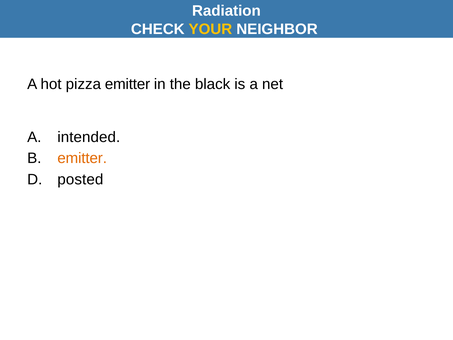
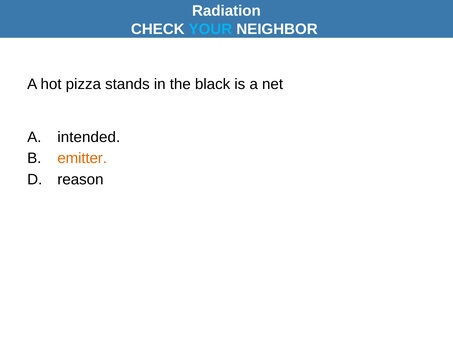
YOUR colour: yellow -> light blue (210, 29)
pizza emitter: emitter -> stands (127, 84)
posted: posted -> reason (80, 179)
